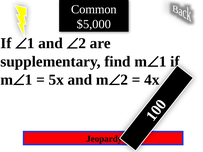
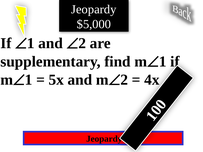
Common: Common -> Jeopardy (94, 9)
